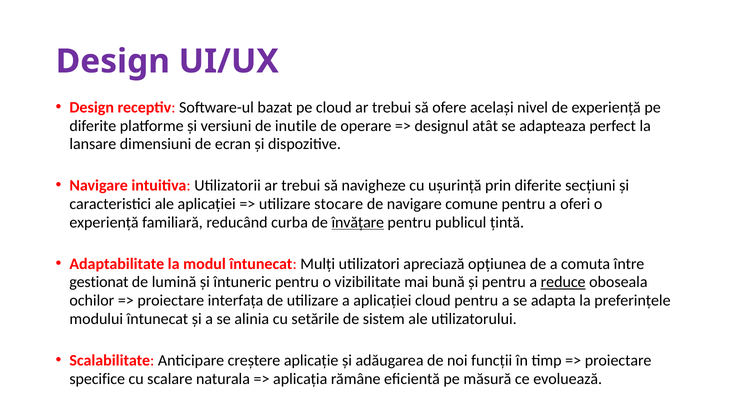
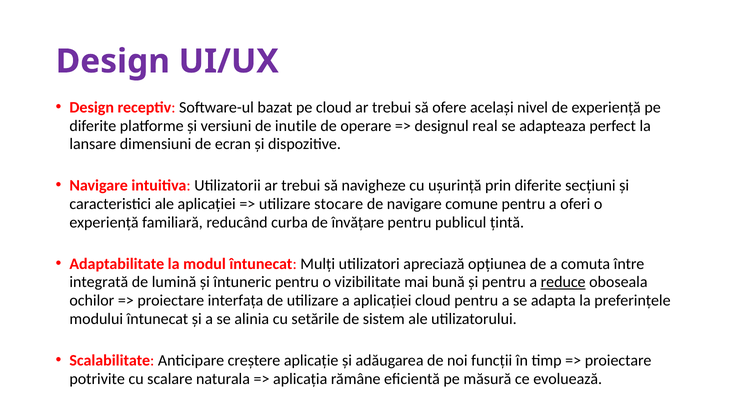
atât: atât -> real (485, 126)
învățare underline: present -> none (358, 222)
gestionat: gestionat -> integrată (99, 282)
specifice: specifice -> potrivite (97, 379)
